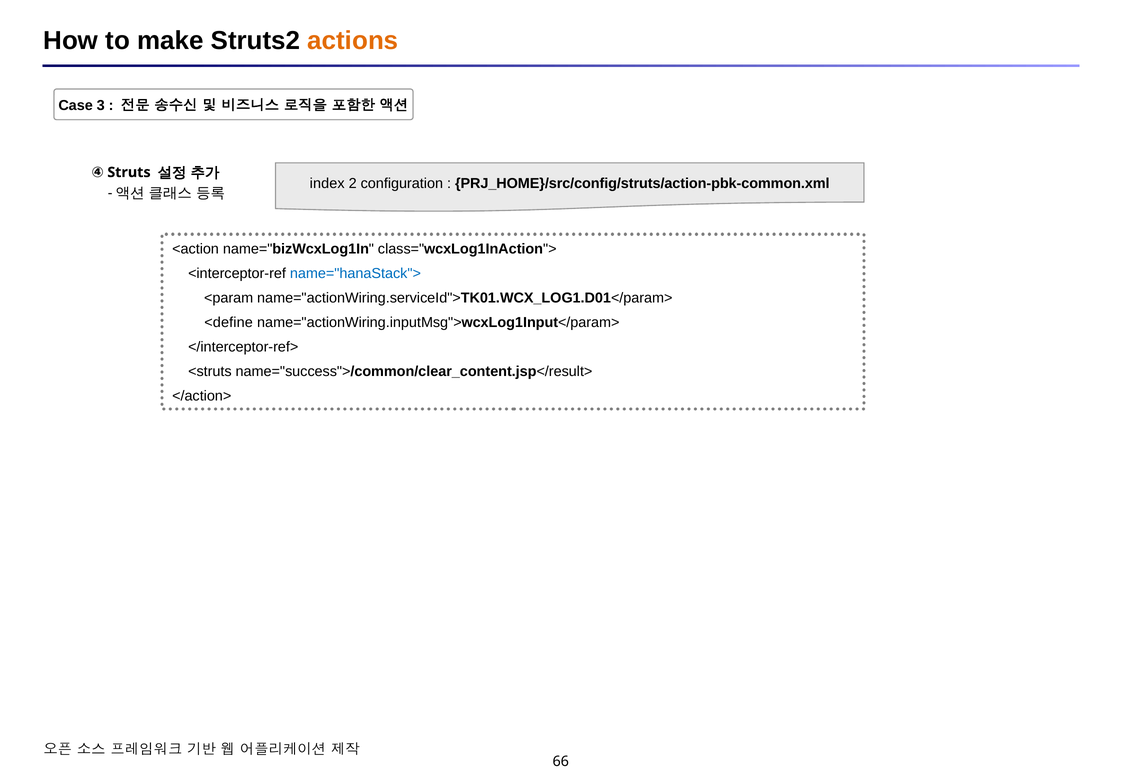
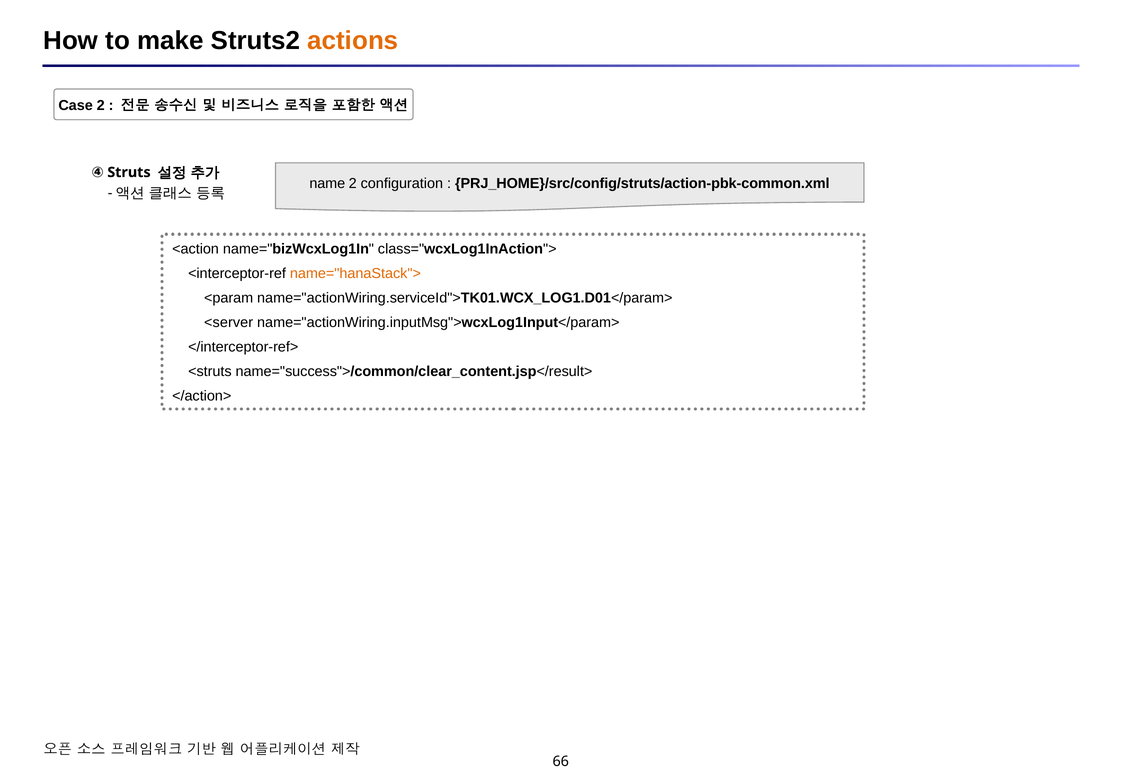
Case 3: 3 -> 2 (101, 105)
index: index -> name (327, 184)
name="hanaStack"> colour: blue -> orange (355, 274)
<define: <define -> <server (229, 323)
